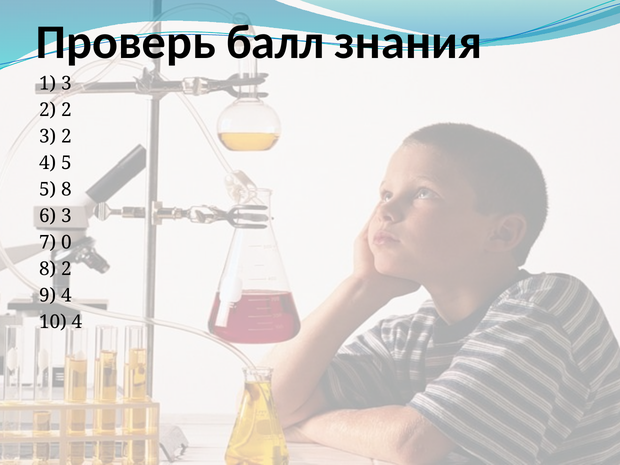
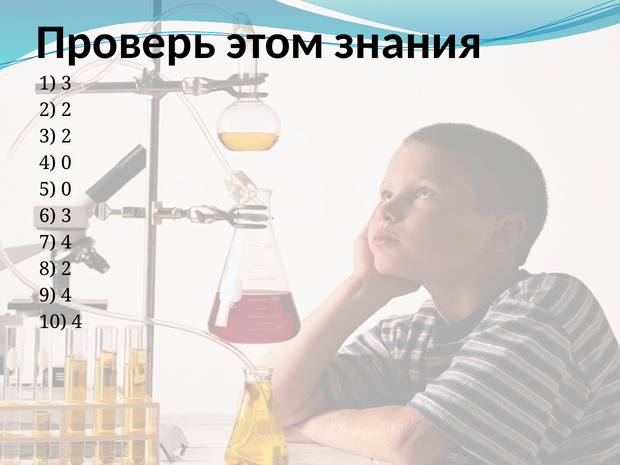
балл: балл -> этом (275, 42)
4 5: 5 -> 0 (66, 163)
5 8: 8 -> 0 (66, 189)
7 0: 0 -> 4 (66, 242)
